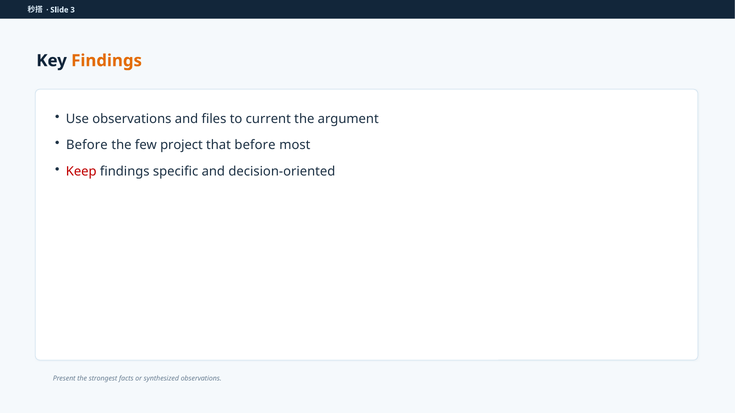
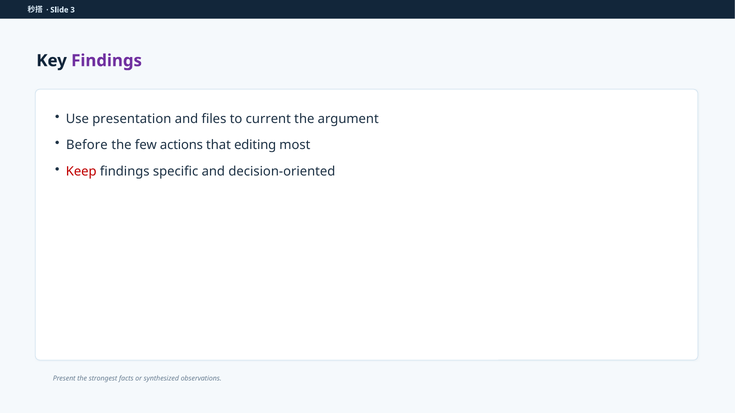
Findings colour: orange -> purple (107, 61)
Use observations: observations -> presentation (132, 119)
project: project -> actions (181, 145)
that before: before -> editing (255, 145)
